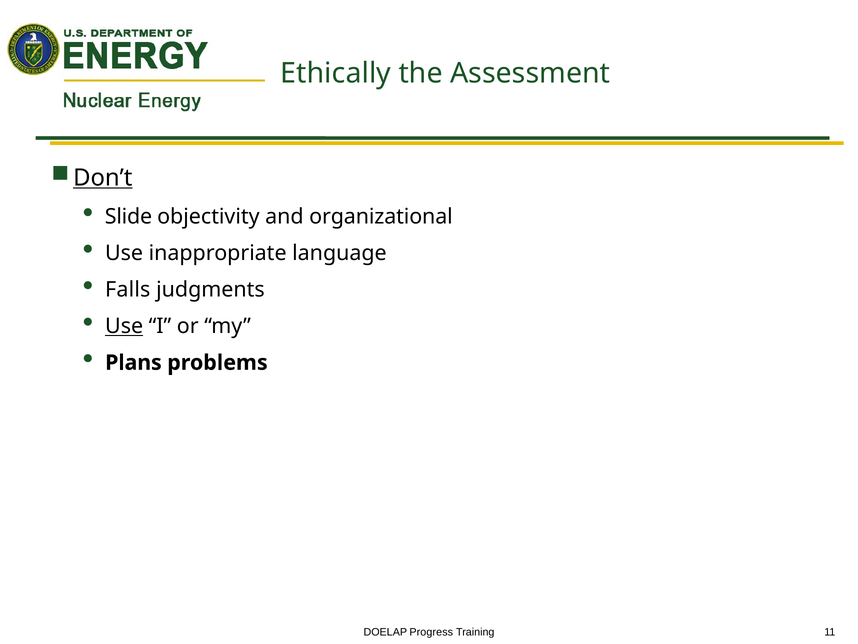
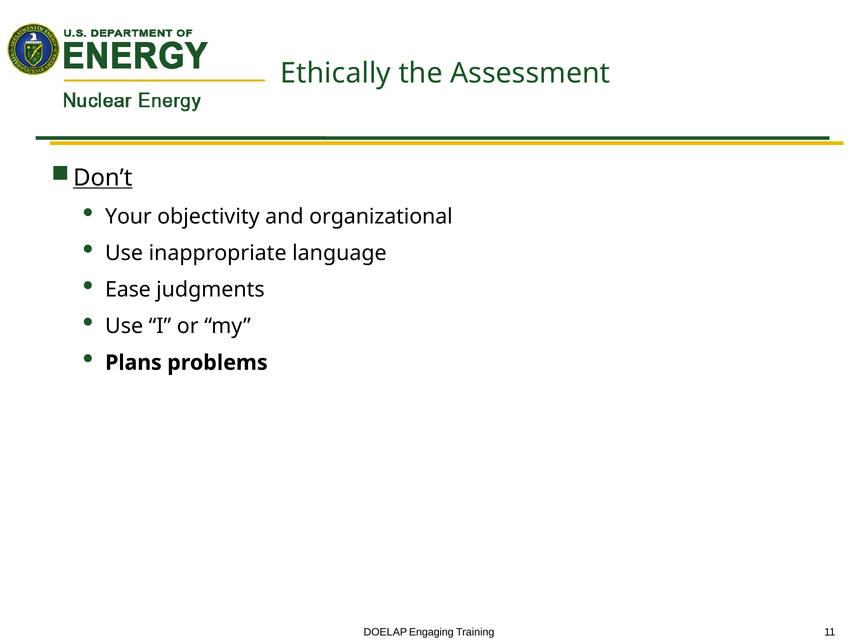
Slide: Slide -> Your (128, 217)
Falls: Falls -> Ease (128, 289)
Use underline: present -> none (124, 326)
Progress: Progress -> Engaging (431, 632)
